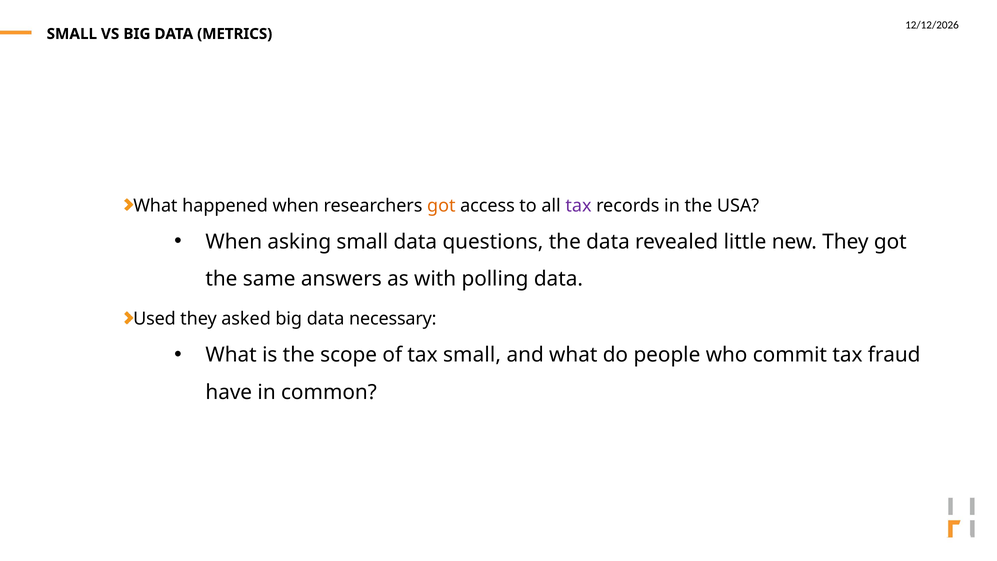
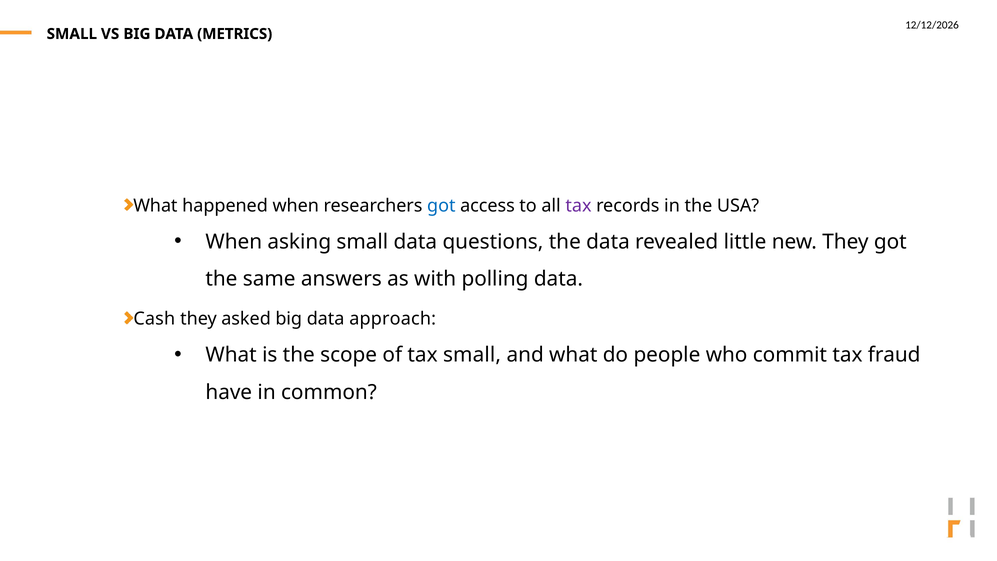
got colour: orange -> blue (441, 206)
Used: Used -> Cash (154, 319)
necessary: necessary -> approach (393, 319)
